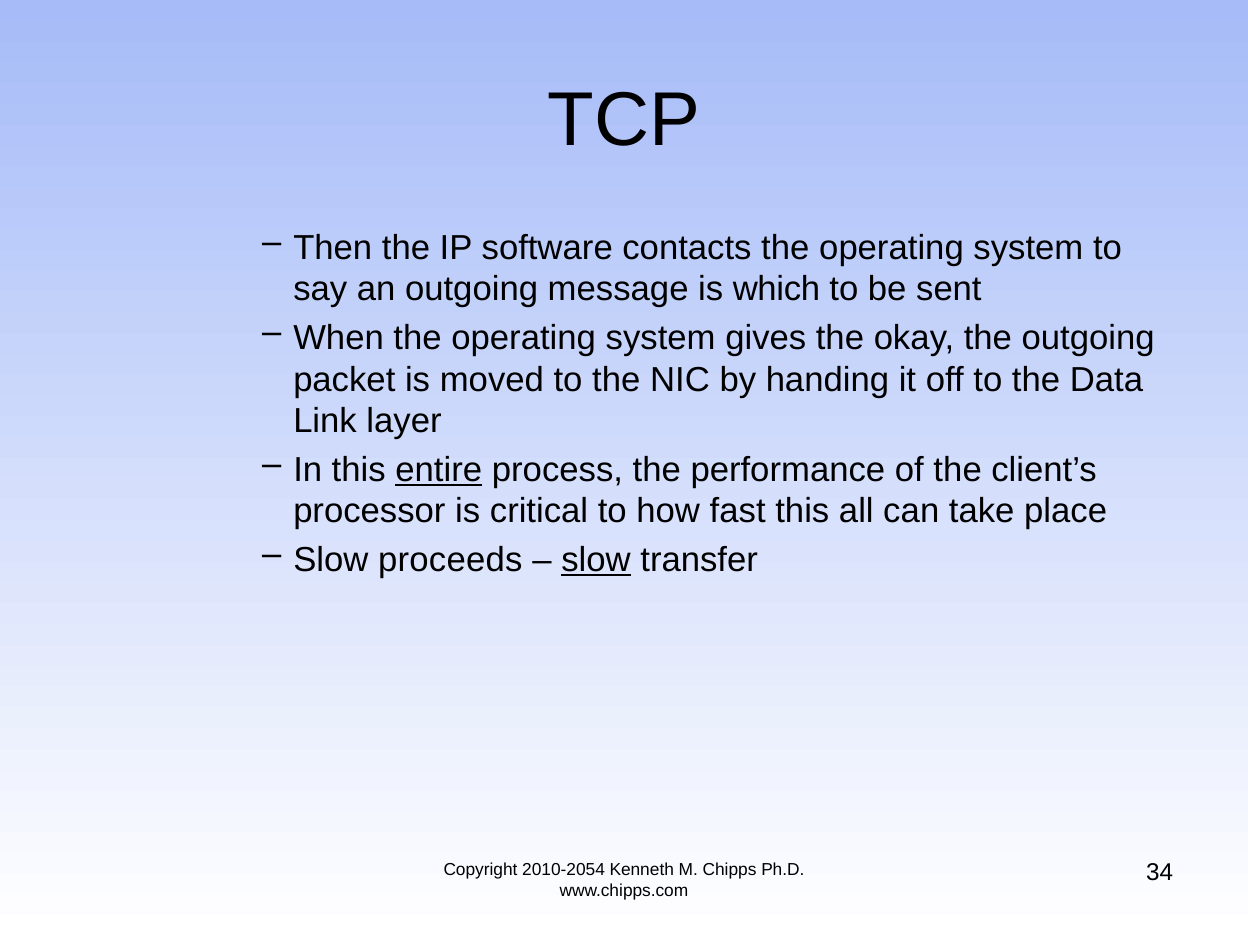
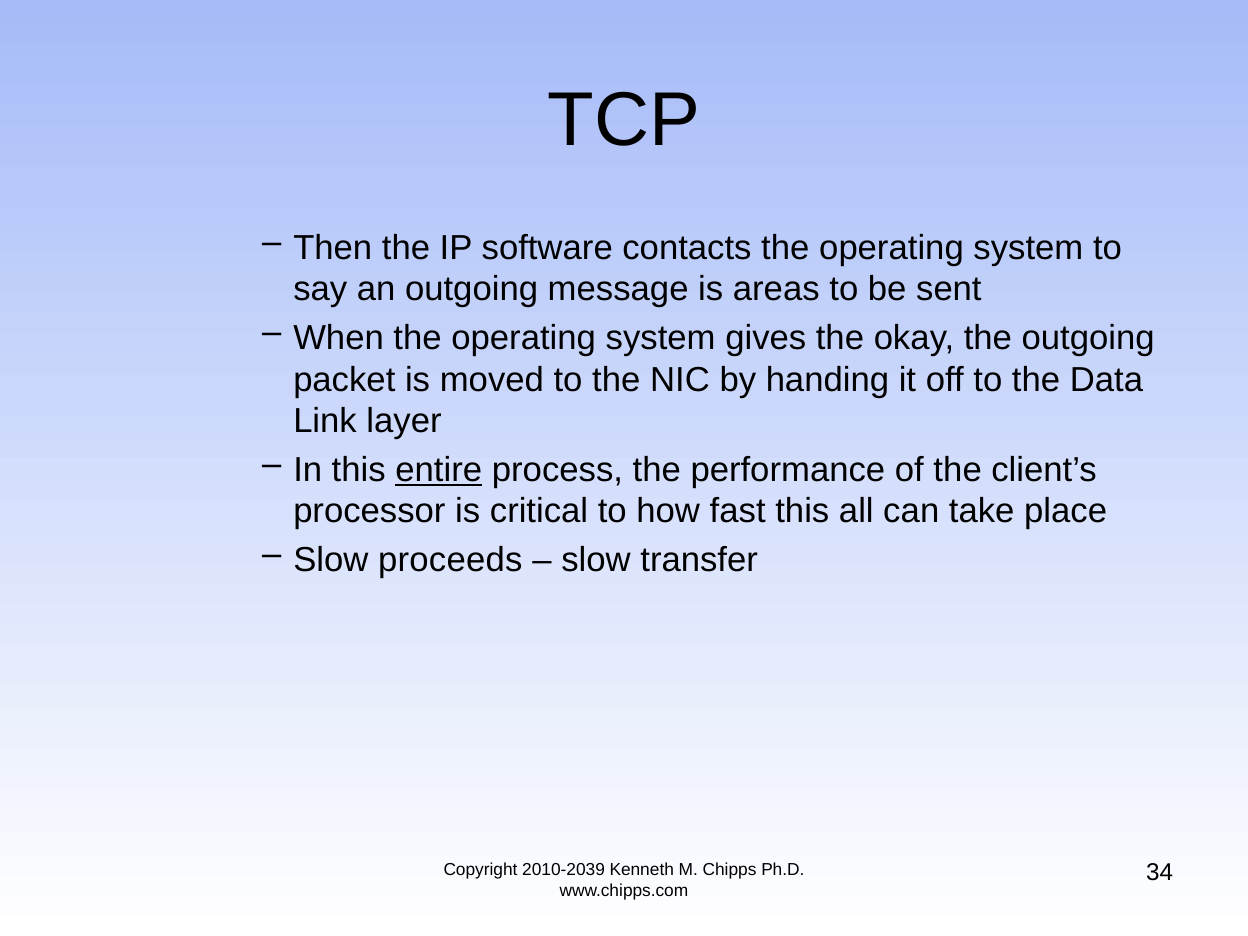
which: which -> areas (776, 289)
slow underline: present -> none (596, 560)
2010-2054: 2010-2054 -> 2010-2039 (564, 870)
